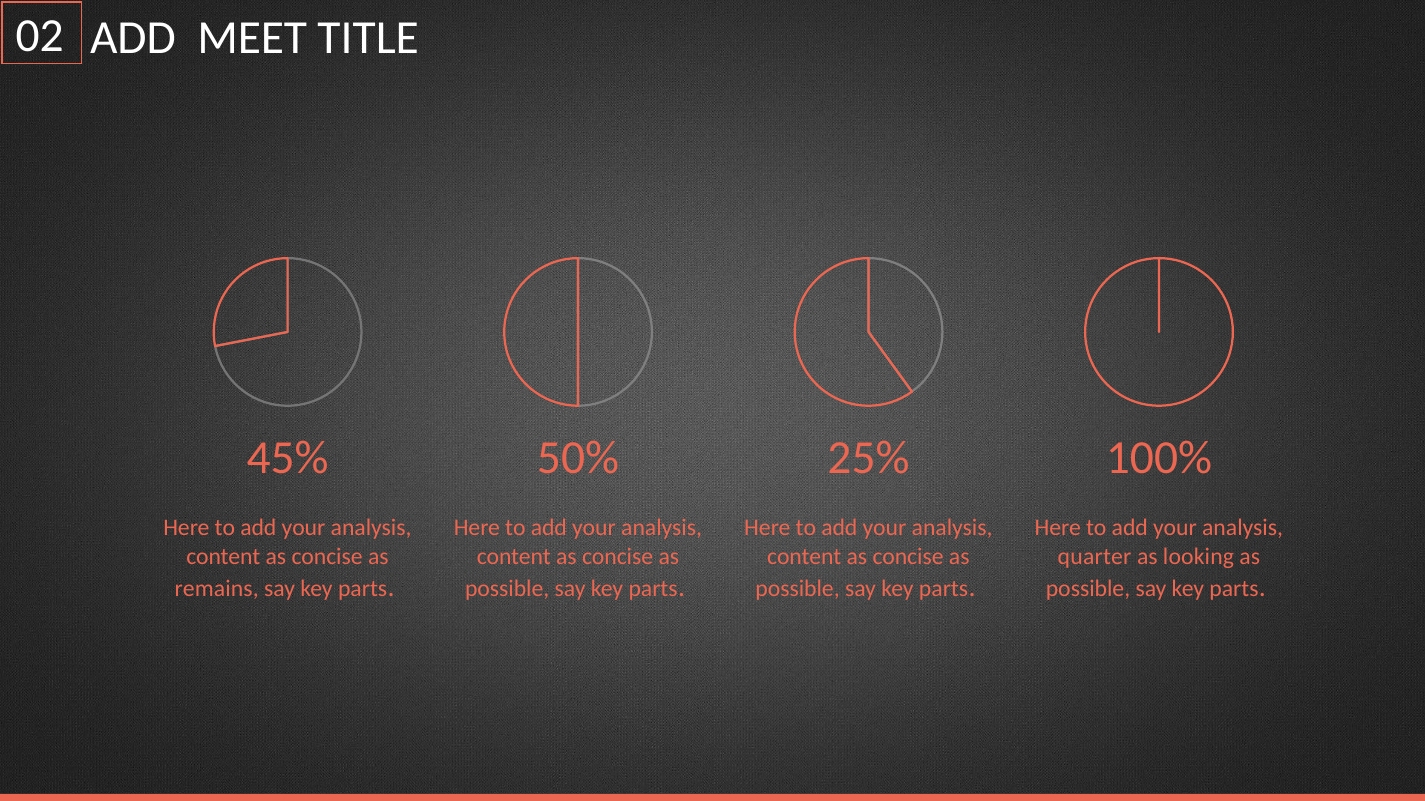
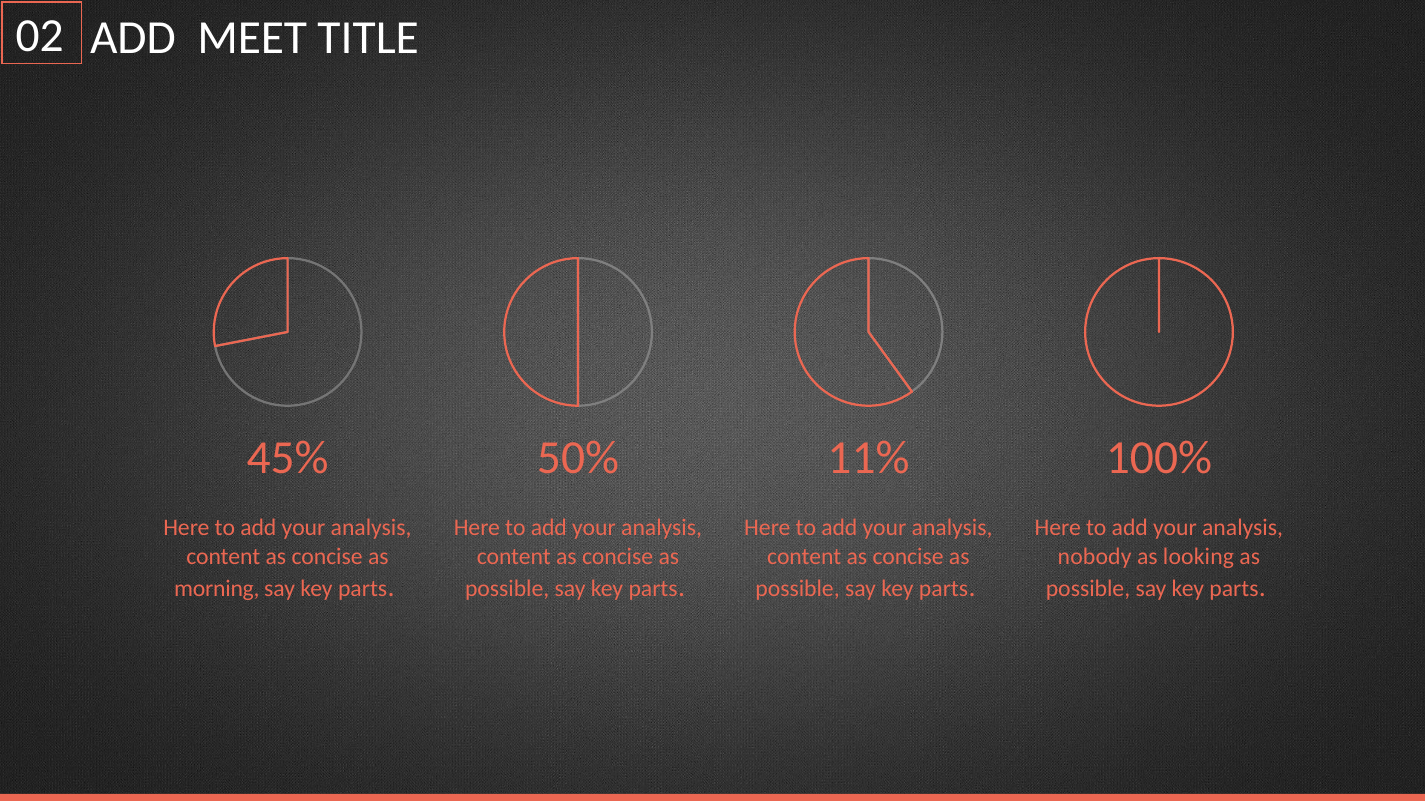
25%: 25% -> 11% (868, 458)
quarter: quarter -> nobody (1095, 557)
remains: remains -> morning (217, 589)
